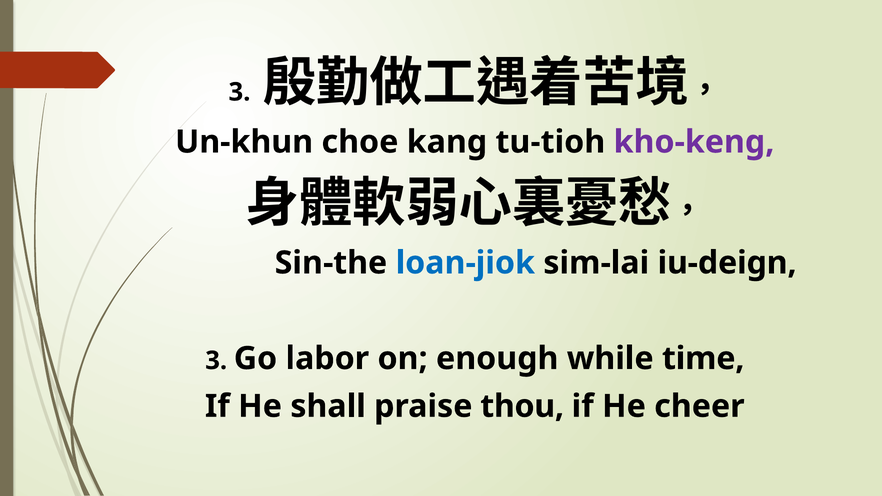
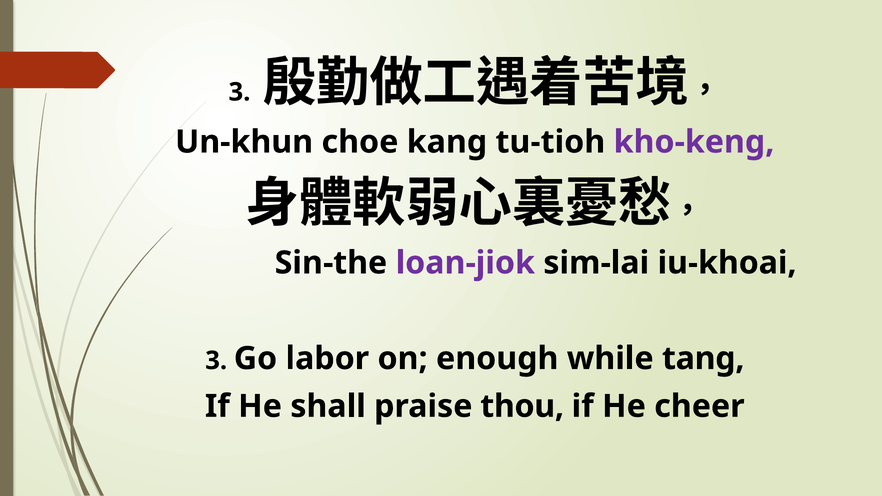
loan-jiok colour: blue -> purple (465, 263)
iu-deign: iu-deign -> iu-khoai (727, 263)
time: time -> tang (703, 359)
